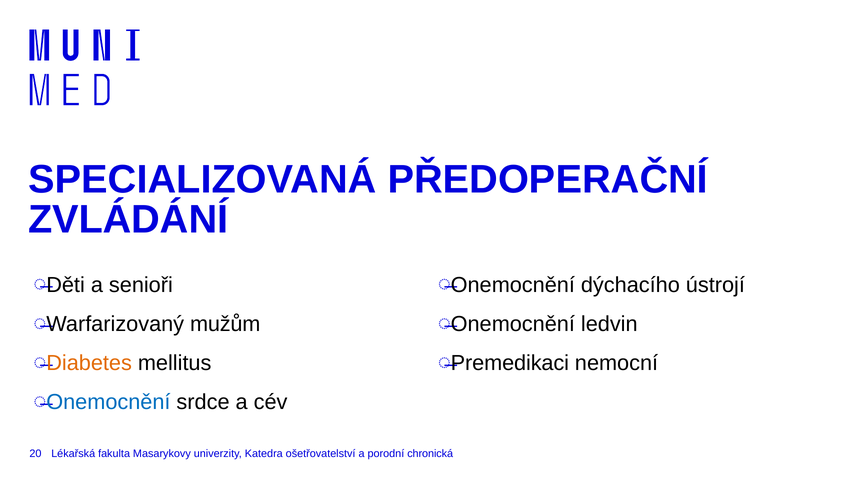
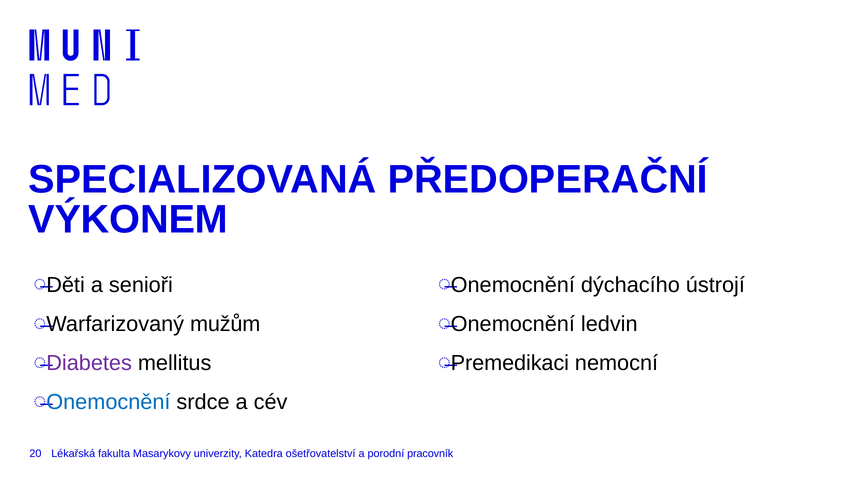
ZVLÁDÁNÍ: ZVLÁDÁNÍ -> VÝKONEM (128, 219)
Diabetes colour: orange -> purple (89, 363)
chronická: chronická -> pracovník (430, 453)
